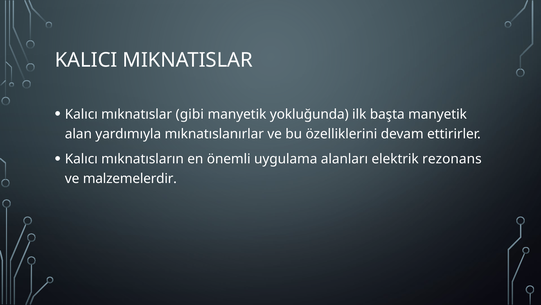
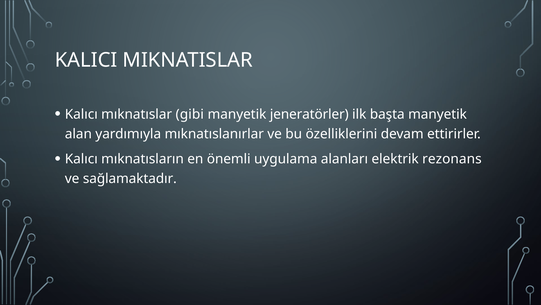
yokluğunda: yokluğunda -> jeneratörler (309, 114)
malzemelerdir: malzemelerdir -> sağlamaktadır (130, 178)
